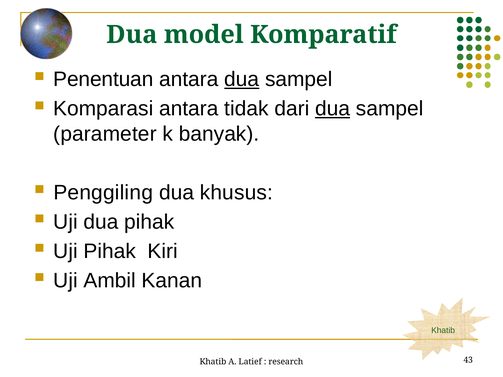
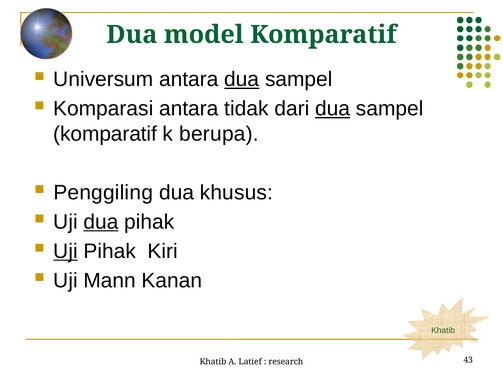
Penentuan: Penentuan -> Universum (103, 79)
parameter: parameter -> komparatif (105, 134)
banyak: banyak -> berupa (219, 134)
dua underline: none -> present (101, 222)
Uji underline: none -> present (65, 251)
Ambil: Ambil -> Mann (110, 281)
